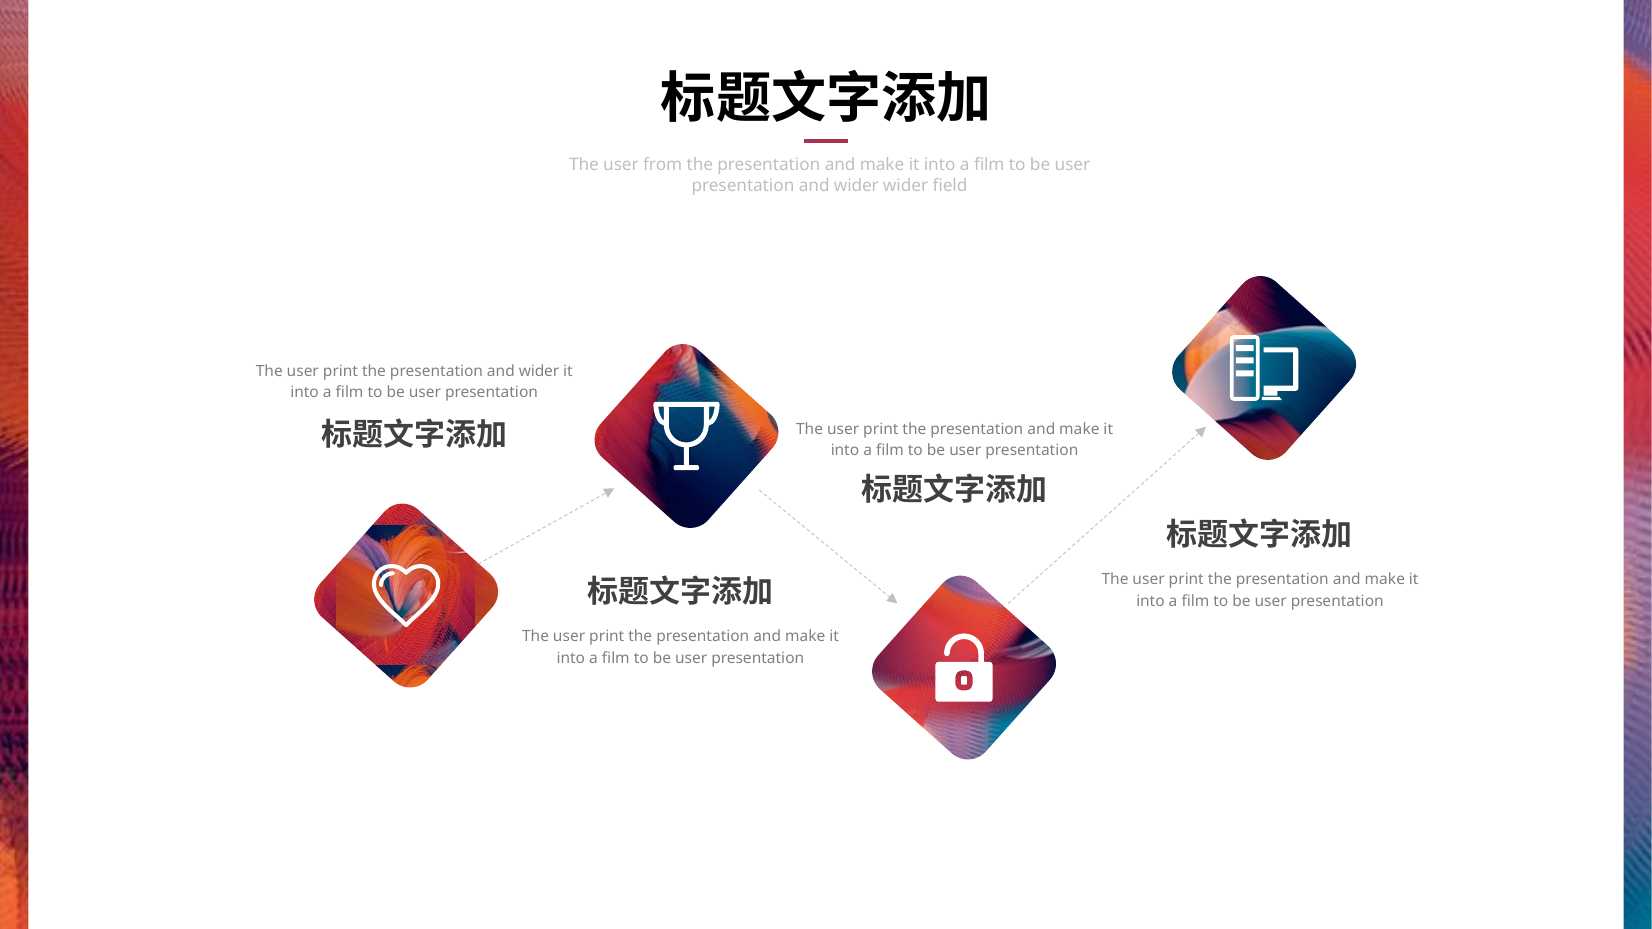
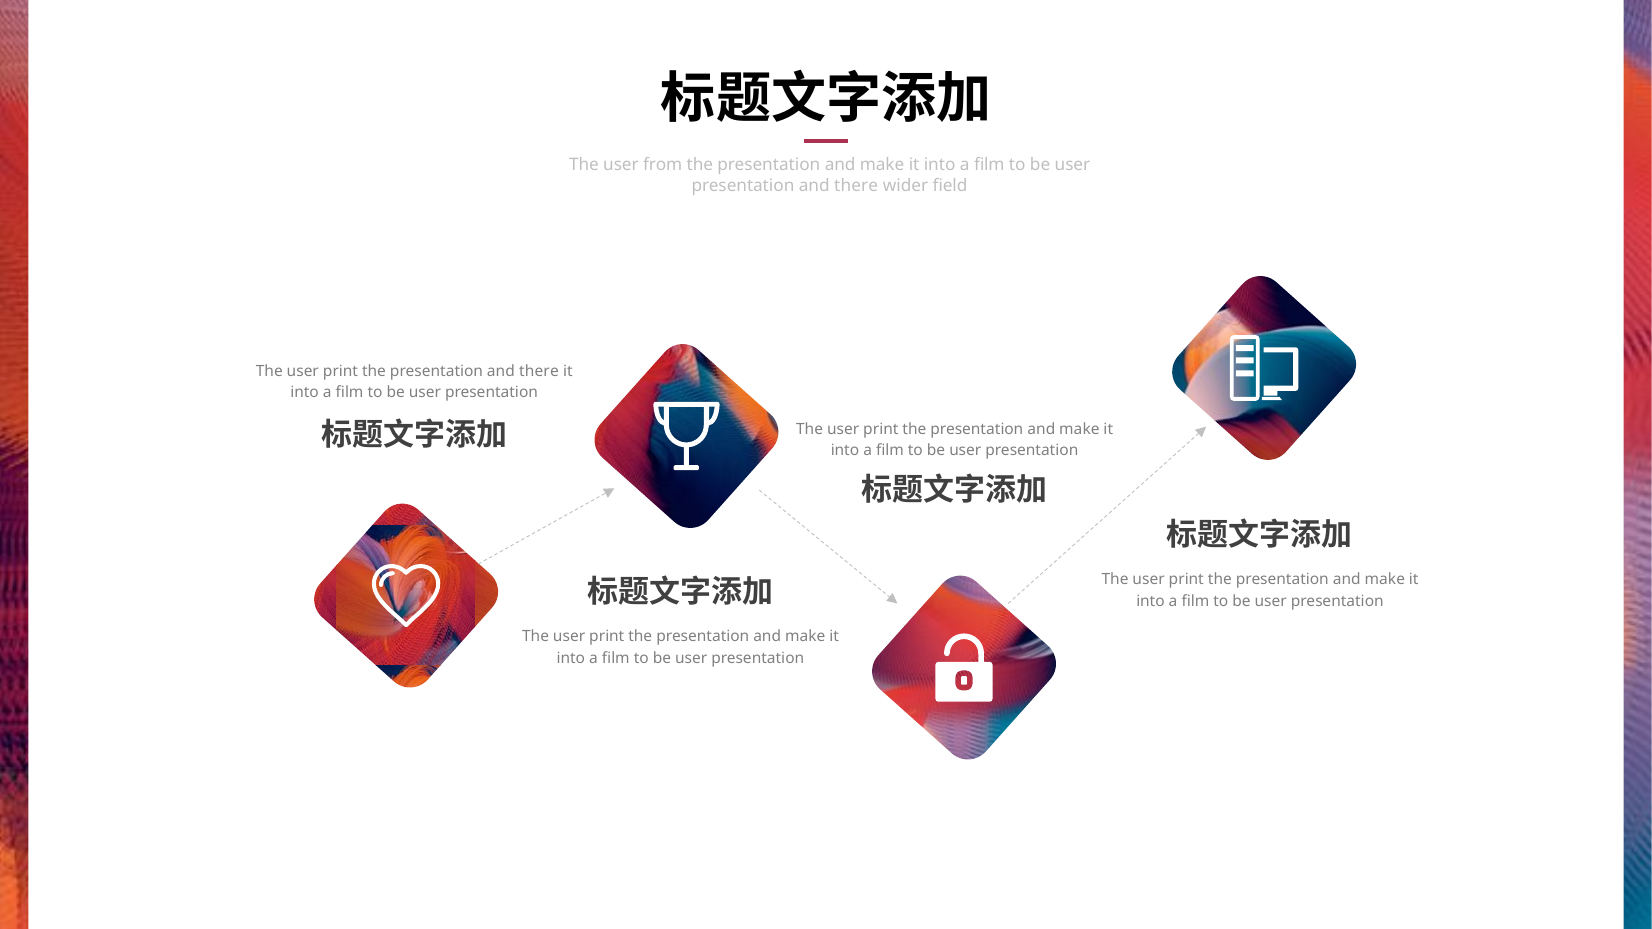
wider: wider -> there (856, 186)
the presentation and wider: wider -> there (539, 372)
